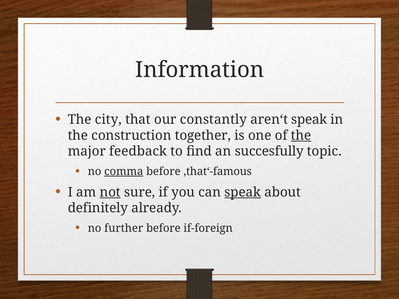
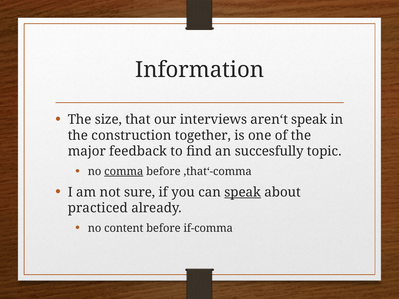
city: city -> size (108, 120)
constantly: constantly -> interviews (213, 120)
the underline: present -> none (301, 136)
‚that‘-famous: ‚that‘-famous -> ‚that‘-comma (218, 172)
not underline: present -> none (110, 192)
definitely: definitely -> practiced (98, 208)
further: further -> content (124, 228)
if-foreign: if-foreign -> if-comma (208, 228)
